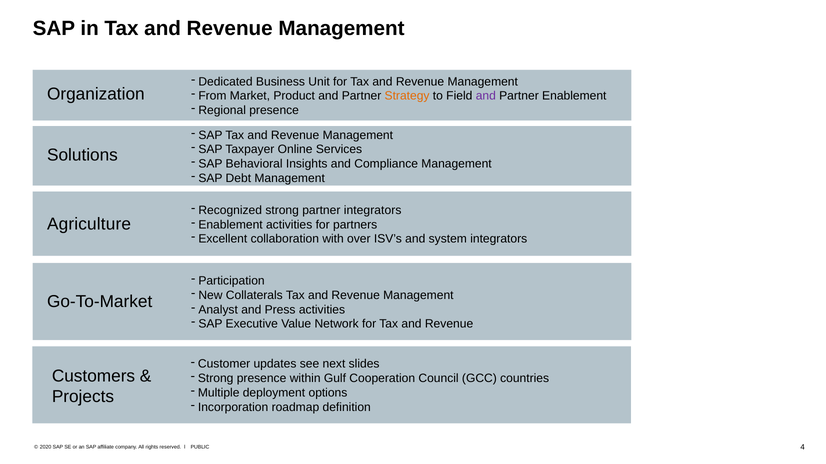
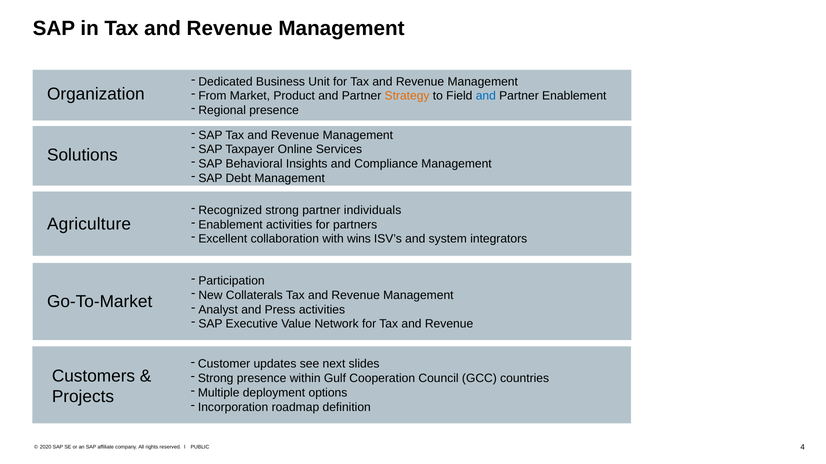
and colour: purple -> blue (486, 96)
partner integrators: integrators -> individuals (373, 210)
over: over -> wins (359, 239)
